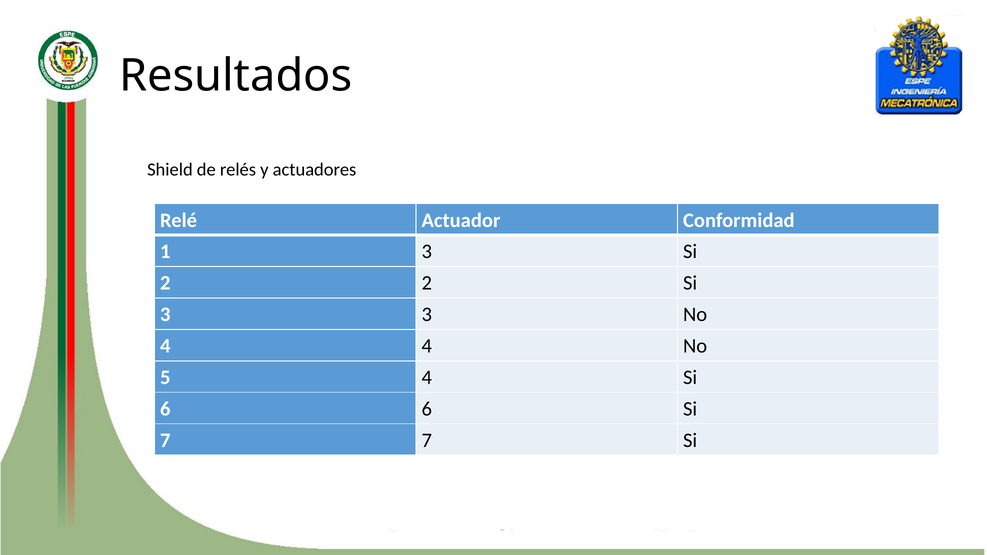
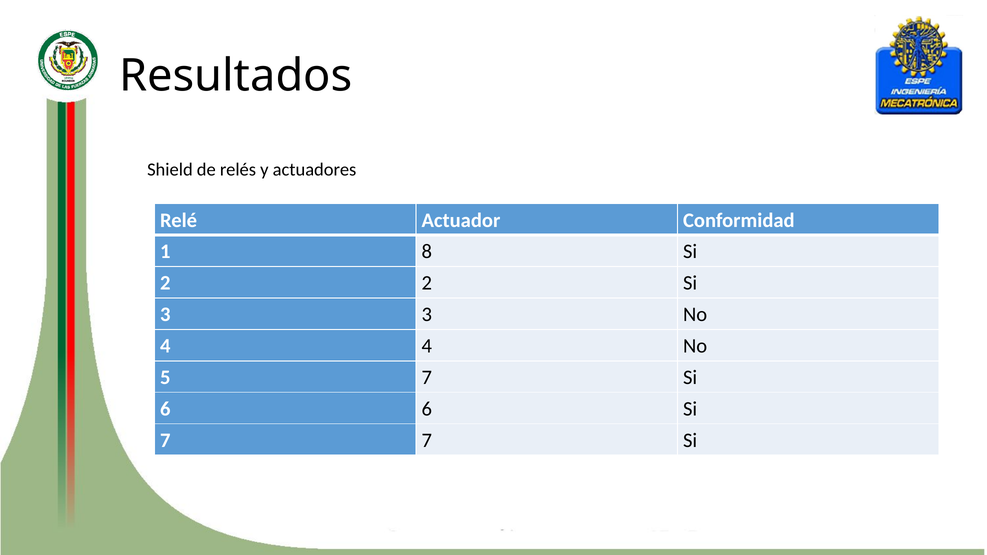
1 3: 3 -> 8 (427, 252)
5 4: 4 -> 7 (427, 378)
